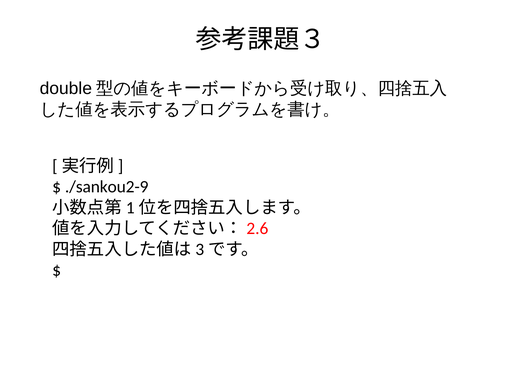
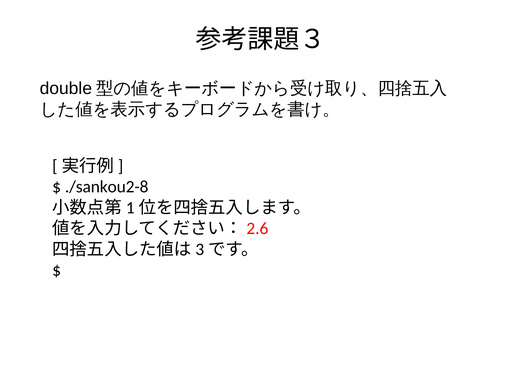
./sankou2-9: ./sankou2-9 -> ./sankou2-8 (107, 187)
